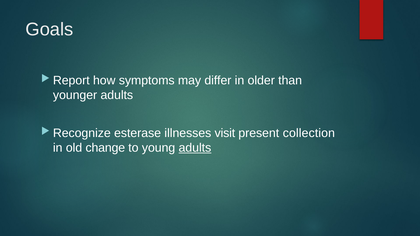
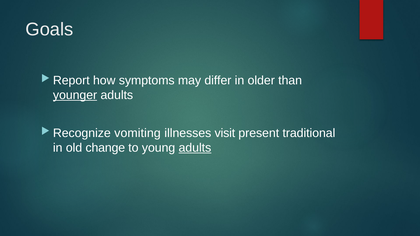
younger underline: none -> present (75, 95)
esterase: esterase -> vomiting (137, 133)
collection: collection -> traditional (309, 133)
